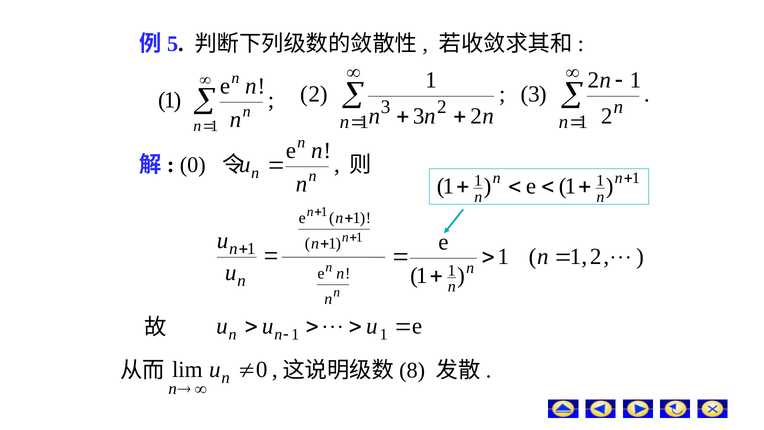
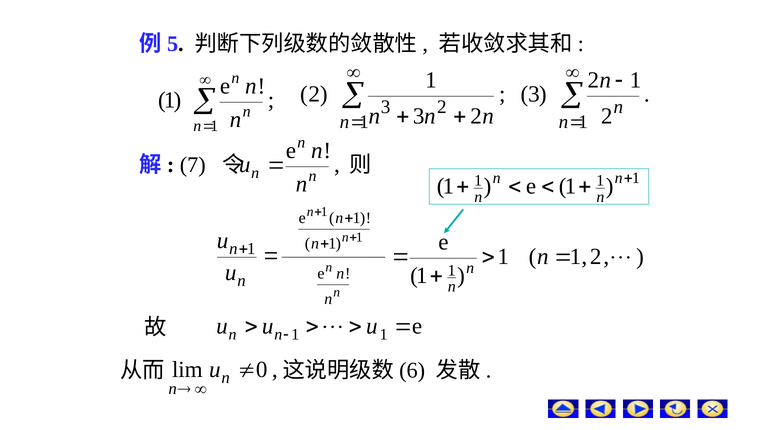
0: 0 -> 7 (193, 165)
8: 8 -> 6 (412, 370)
